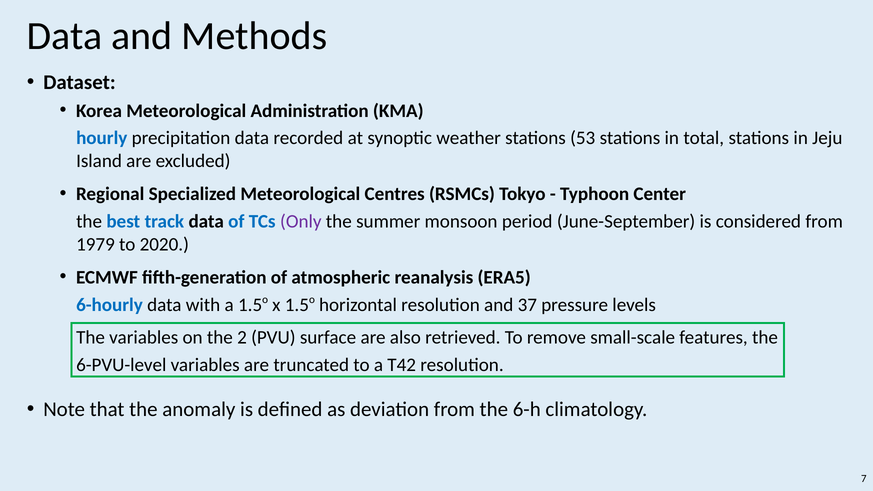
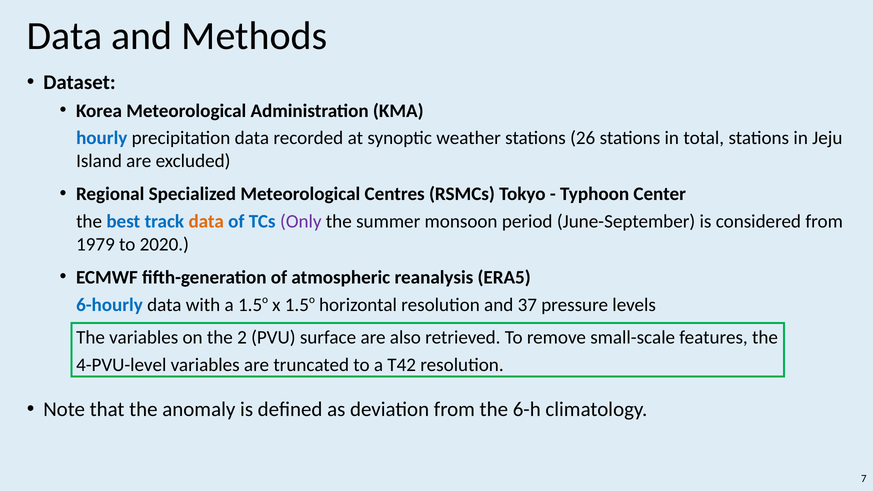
53: 53 -> 26 (583, 138)
data colour: black -> orange (206, 221)
6-PVU-level: 6-PVU-level -> 4-PVU-level (121, 365)
